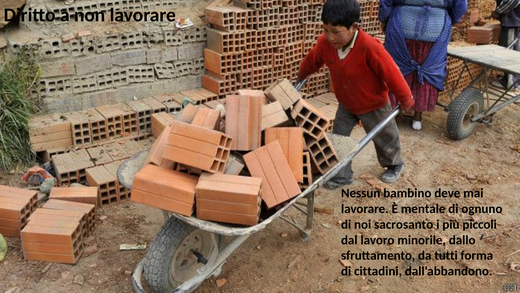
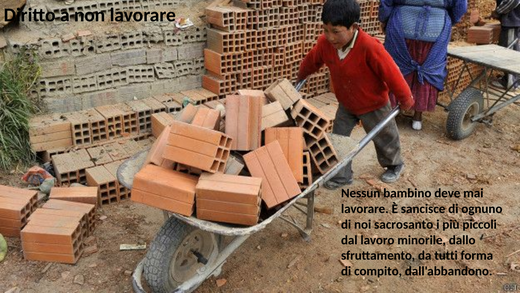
mentale: mentale -> sancisce (423, 208)
cittadini: cittadini -> compito (378, 271)
